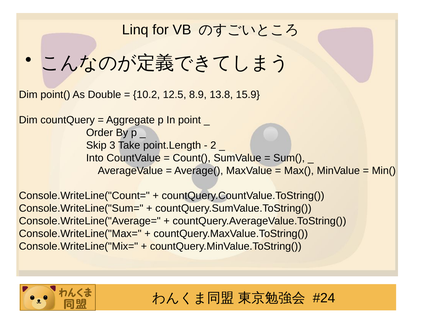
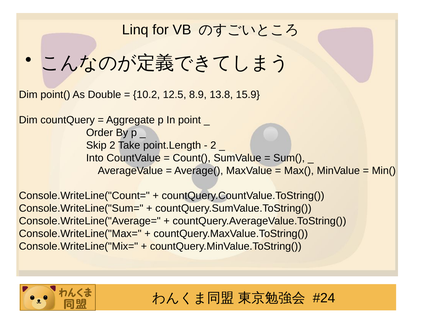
Skip 3: 3 -> 2 (112, 145)
